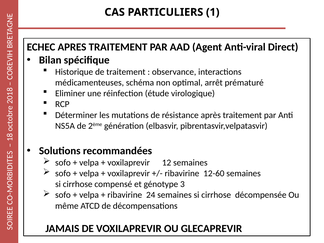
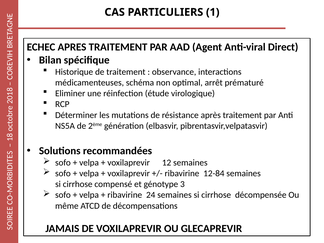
12-60: 12-60 -> 12-84 (214, 173)
